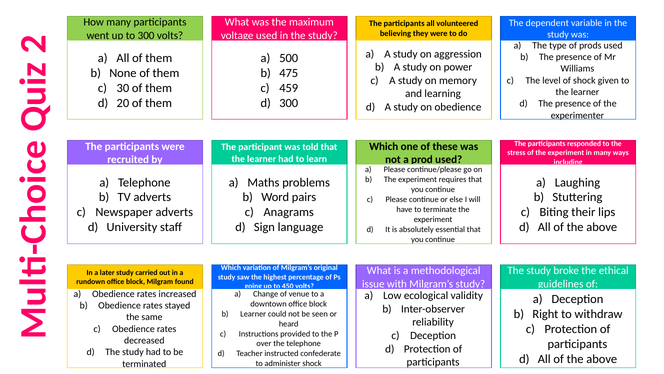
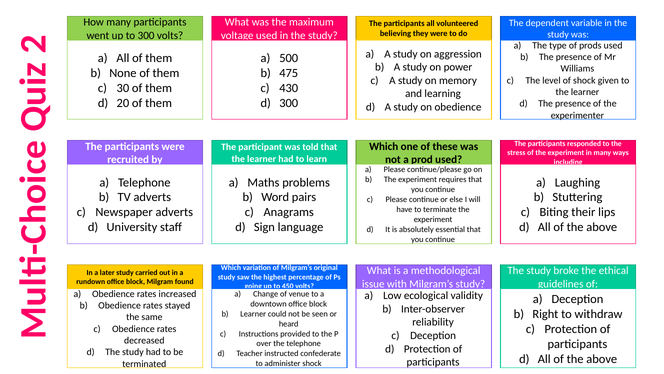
459: 459 -> 430 (289, 88)
